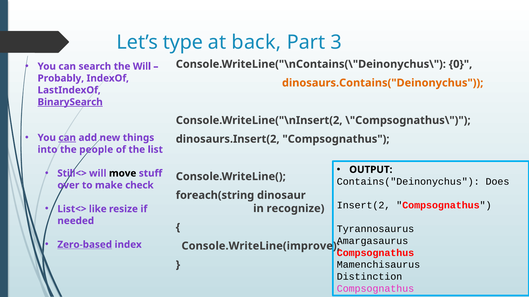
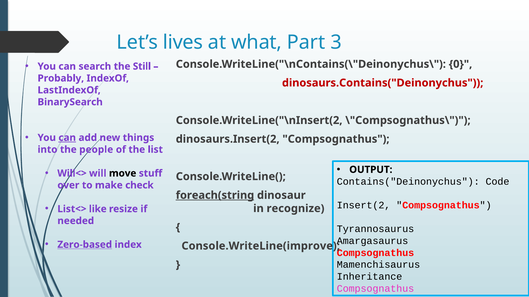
type: type -> lives (183, 42)
back: back -> what (257, 42)
the Will: Will -> Still (142, 66)
dinosaurs.Contains("Deinonychus colour: orange -> red (383, 83)
BinarySearch underline: present -> none (70, 102)
Still<>: Still<> -> Will<> (72, 174)
Does: Does -> Code (497, 182)
foreach(string underline: none -> present (215, 196)
Distinction: Distinction -> Inheritance (370, 277)
